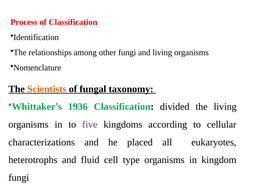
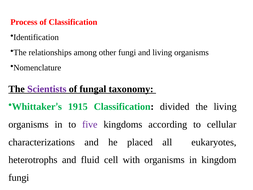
Scientists colour: orange -> purple (47, 89)
1936: 1936 -> 1915 (78, 107)
type: type -> with (131, 160)
